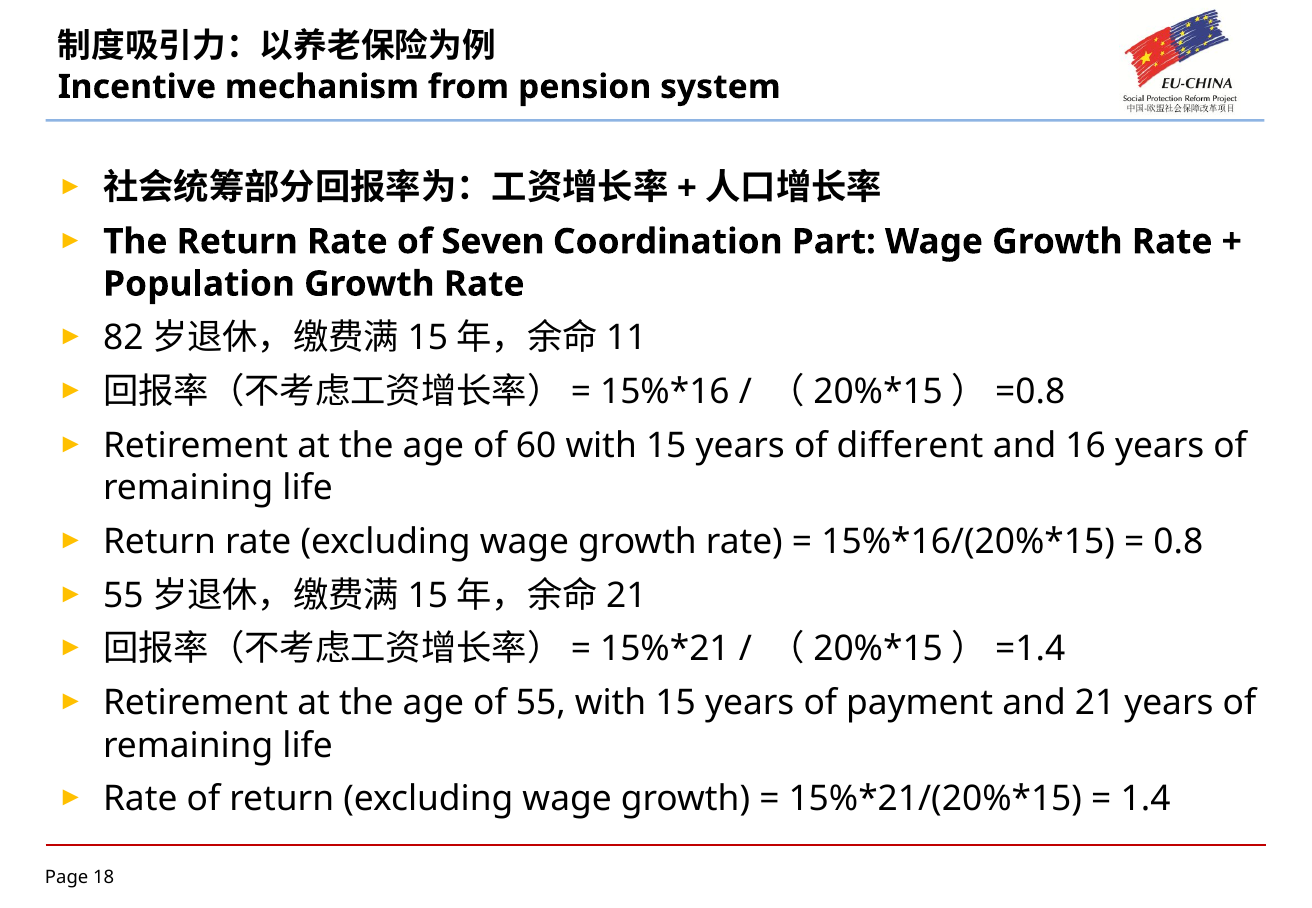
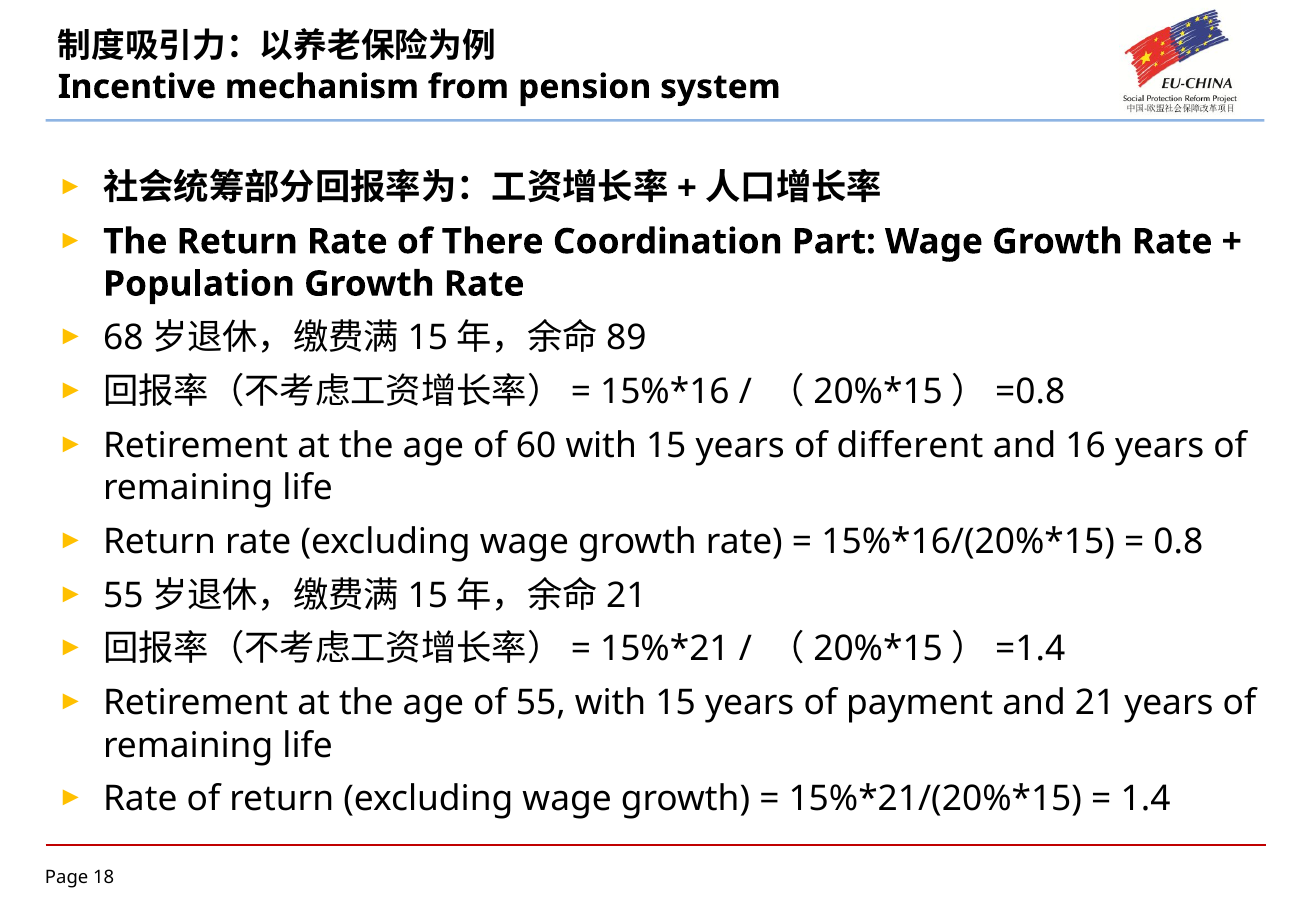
Seven: Seven -> There (493, 242)
82: 82 -> 68 (123, 338)
11: 11 -> 89 (626, 338)
